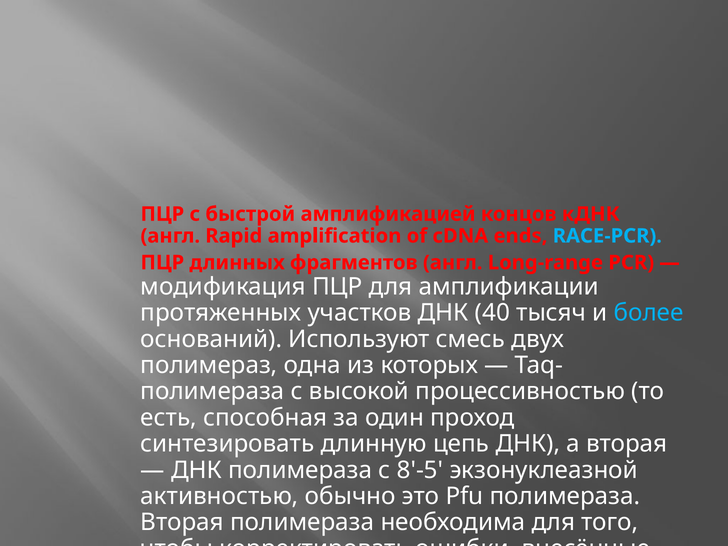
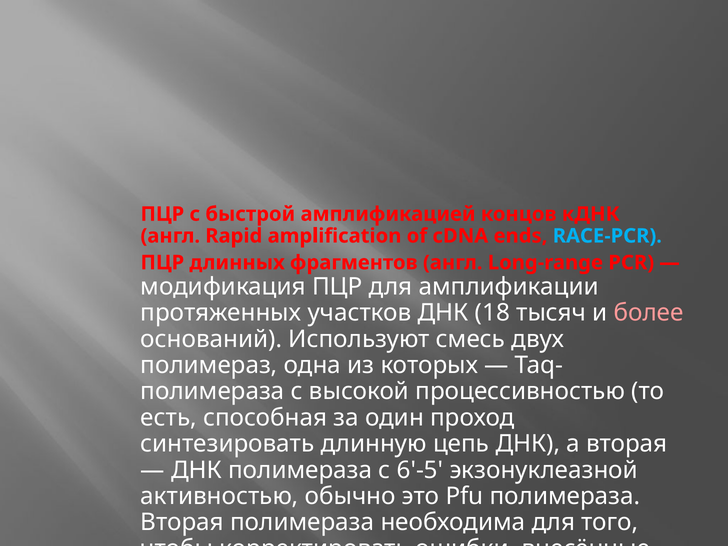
40: 40 -> 18 (492, 313)
более colour: light blue -> pink (649, 313)
8'-5: 8'-5 -> 6'-5 (420, 470)
